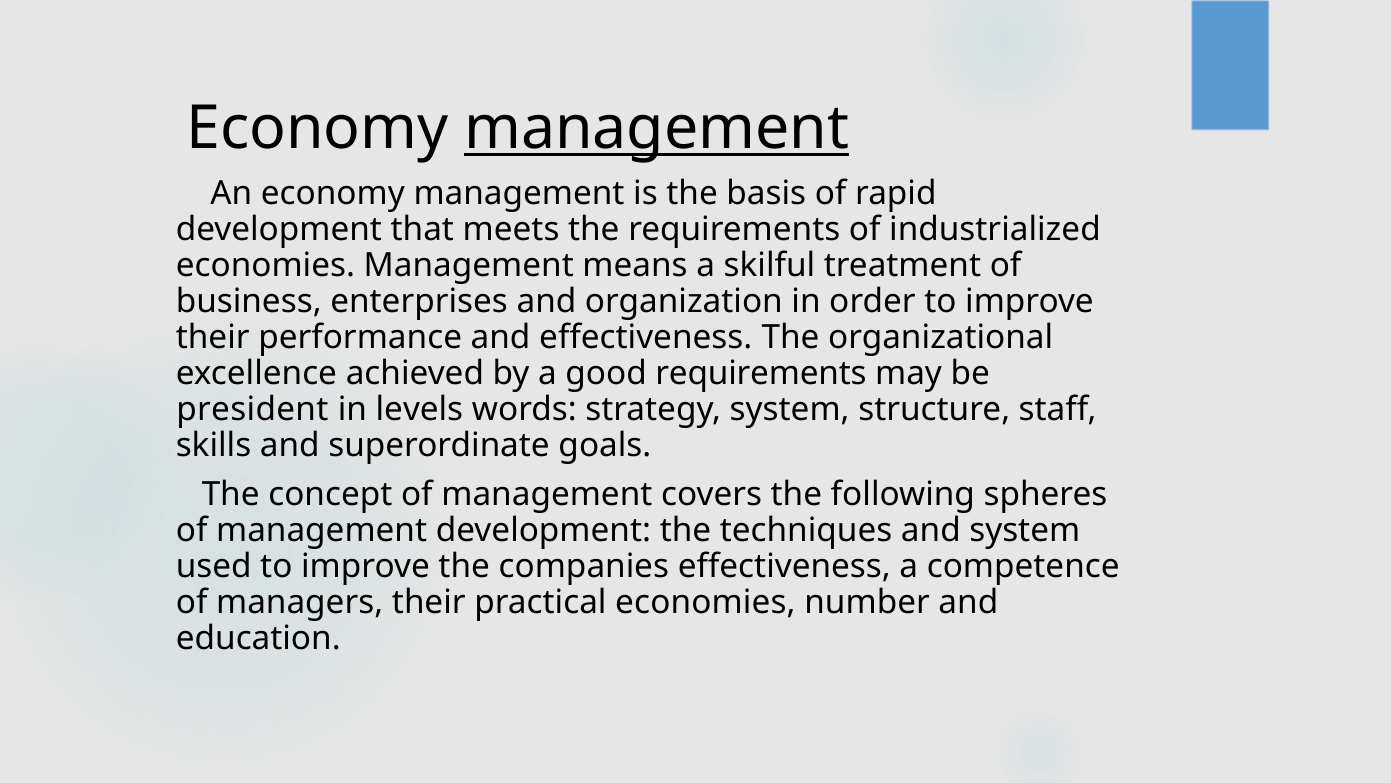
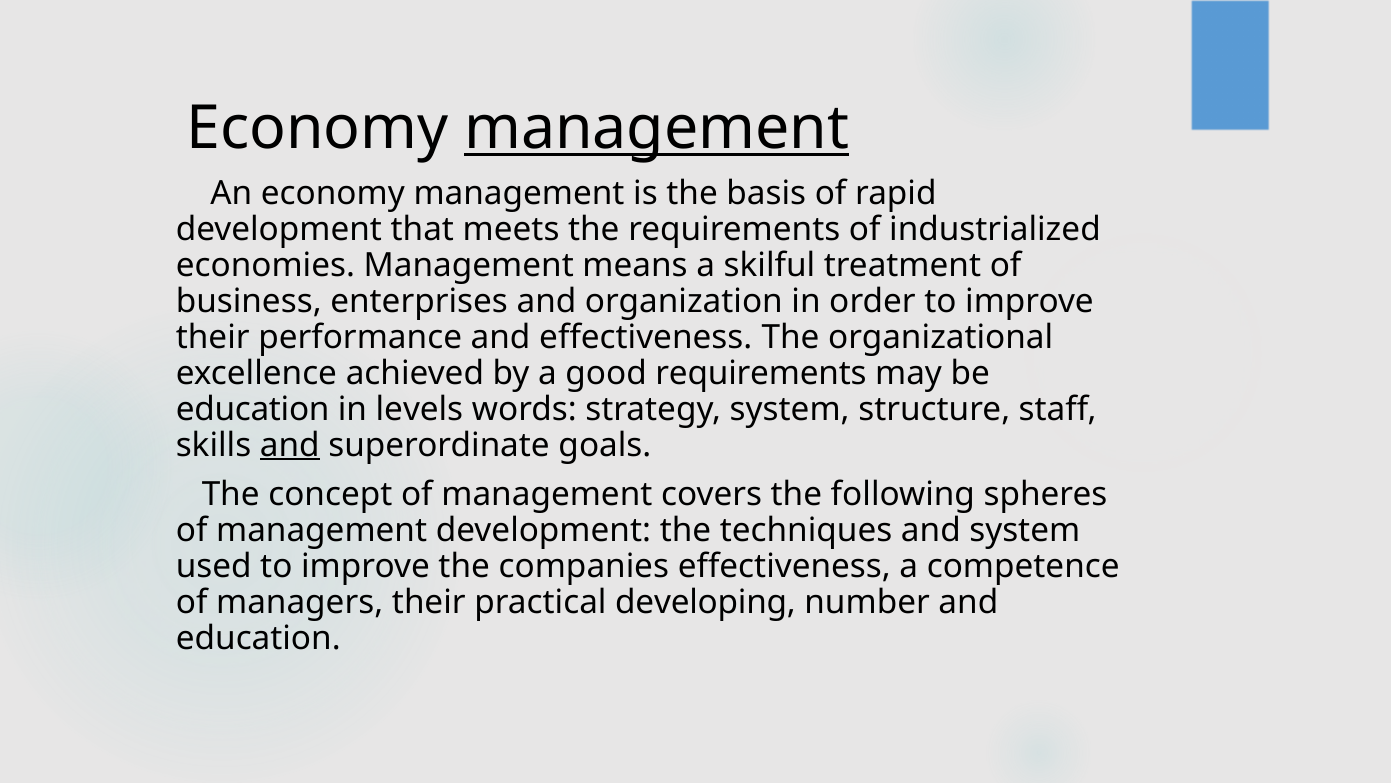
president: president -> education (253, 409)
and underline: none -> present (290, 445)
practical economies: economies -> developing (706, 602)
